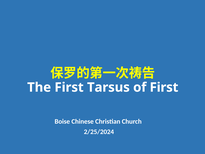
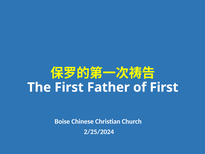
Tarsus: Tarsus -> Father (108, 87)
